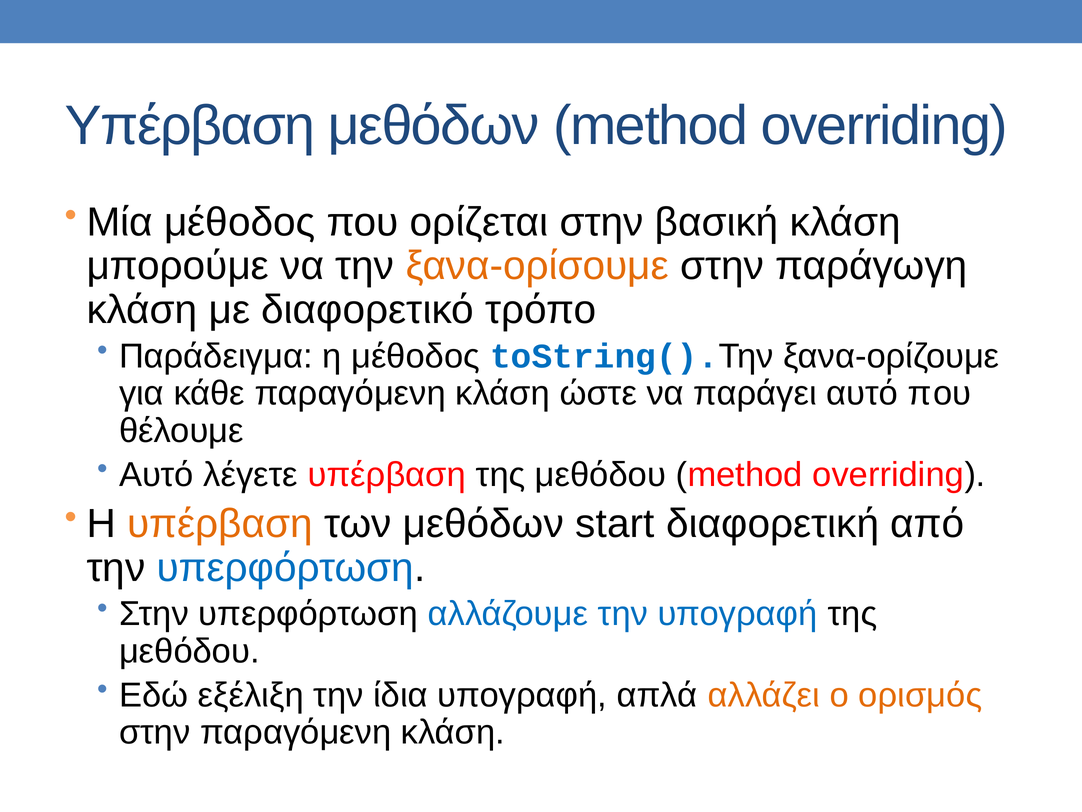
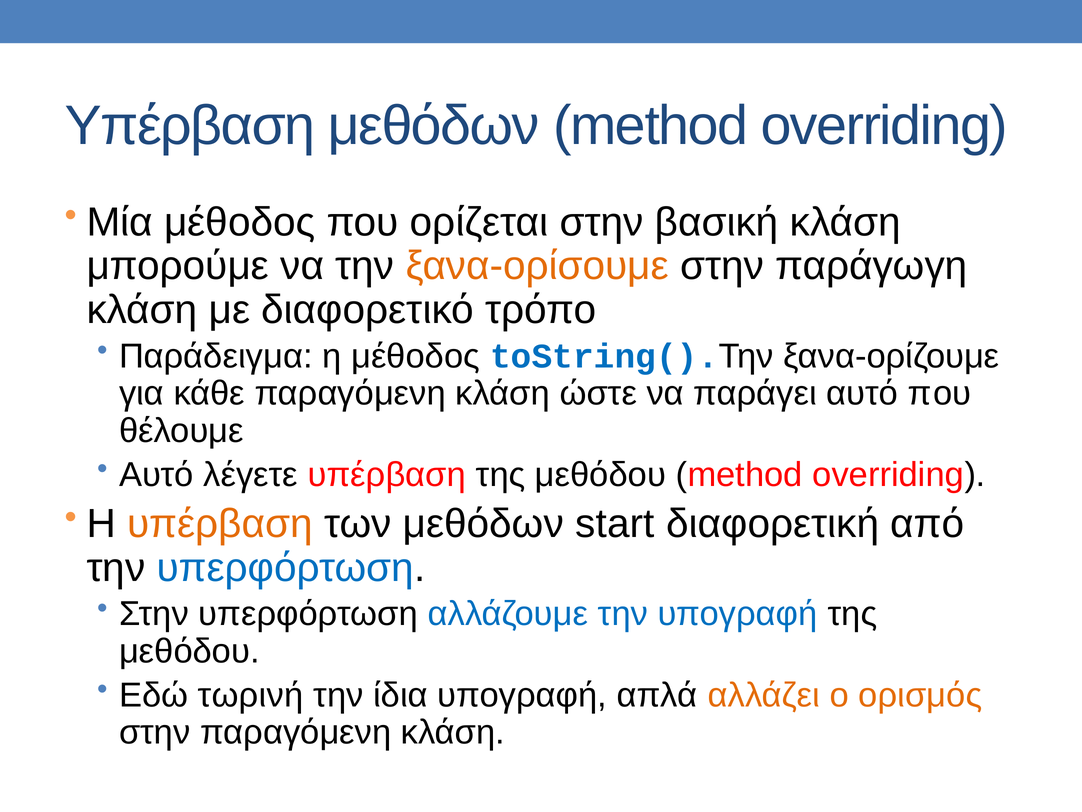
εξέλιξη: εξέλιξη -> τωρινή (251, 695)
